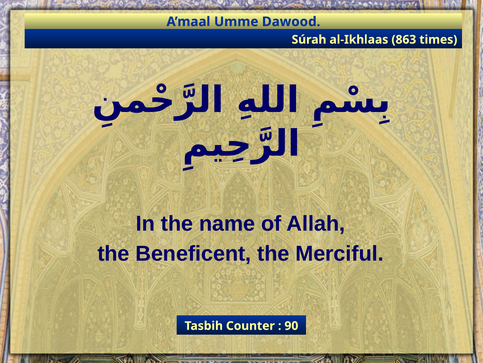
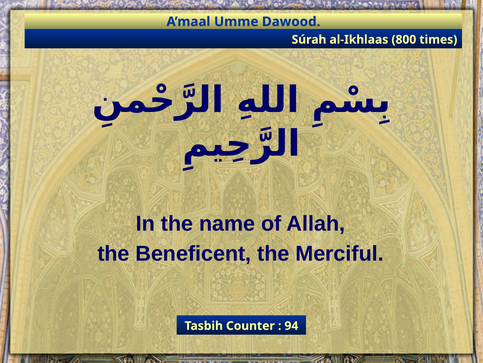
863: 863 -> 800 (404, 40)
90: 90 -> 94 (291, 325)
